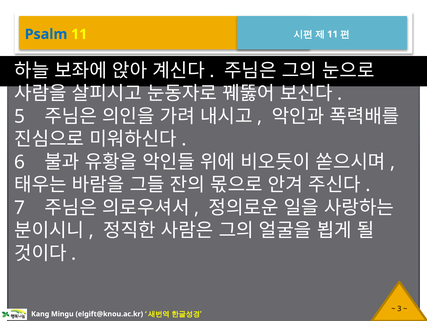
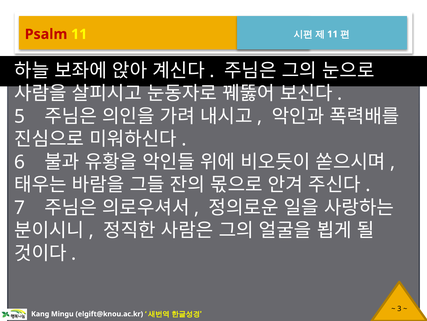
Psalm colour: blue -> red (46, 34)
